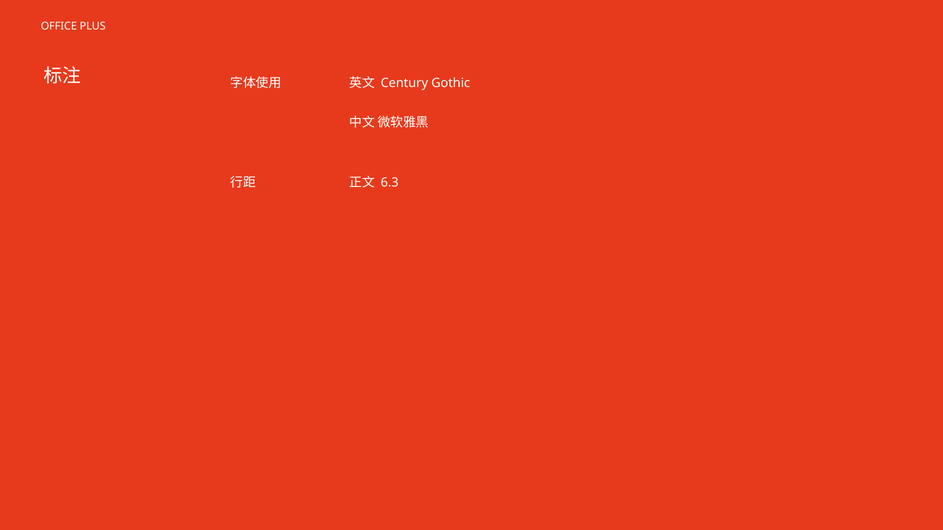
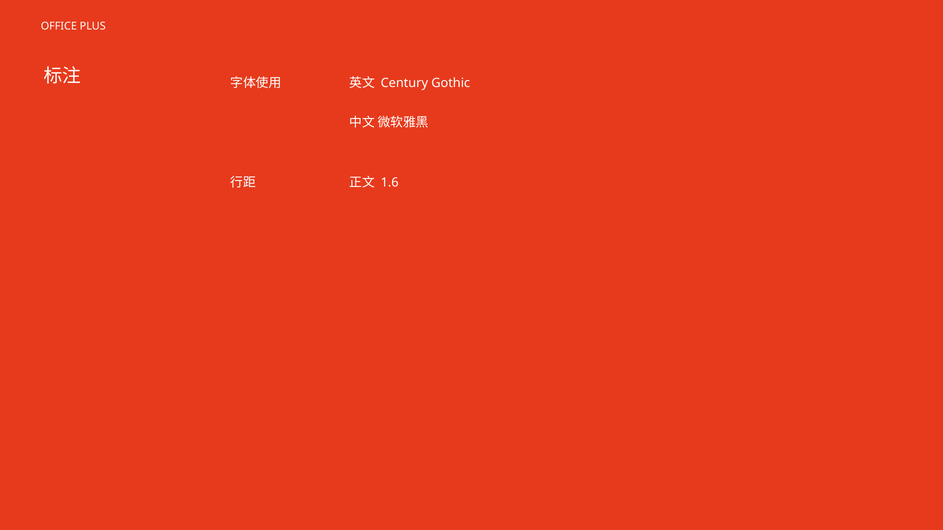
6.3: 6.3 -> 1.6 (390, 183)
